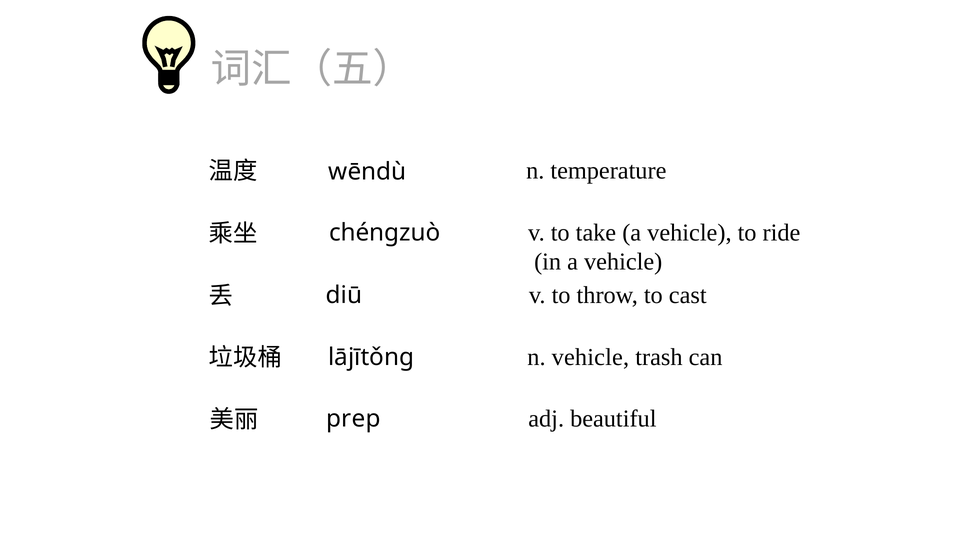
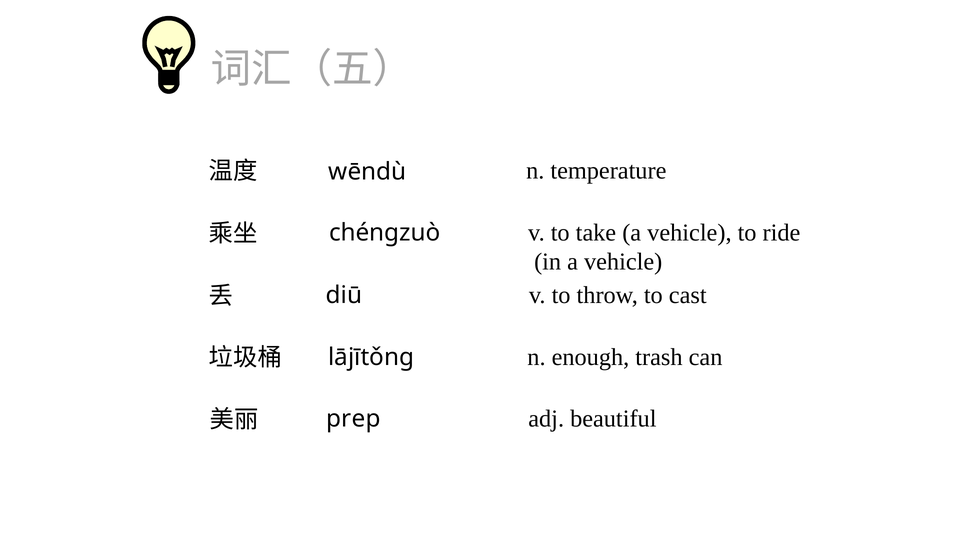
n vehicle: vehicle -> enough (590, 357)
